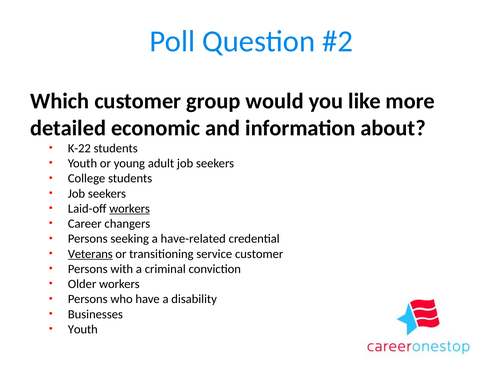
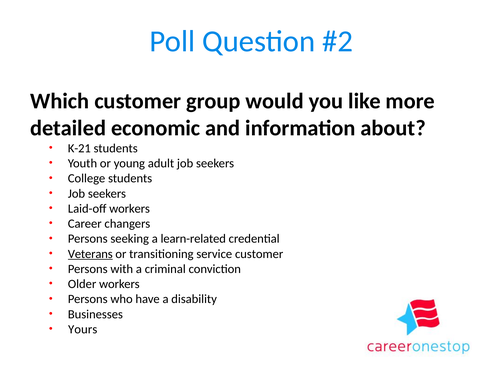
K-22: K-22 -> K-21 (79, 148)
workers underline: present -> none (130, 209)
have-related: have-related -> learn-related (193, 239)
Youth: Youth -> Yours (83, 330)
